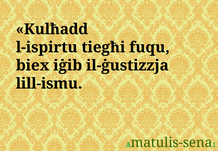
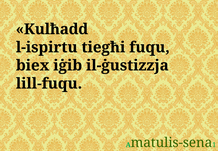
lill-ismu: lill-ismu -> lill-fuqu (49, 84)
